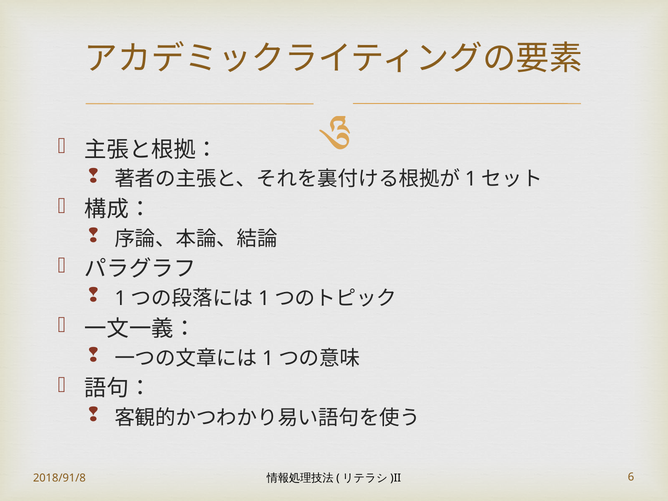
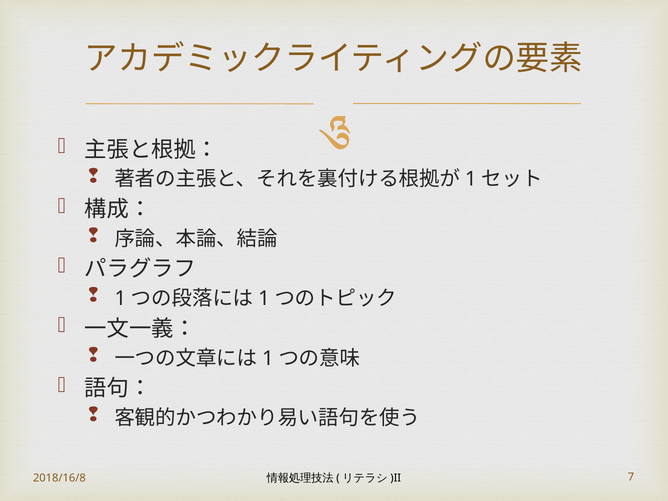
2018/91/8: 2018/91/8 -> 2018/16/8 (59, 478)
6: 6 -> 7 (631, 477)
